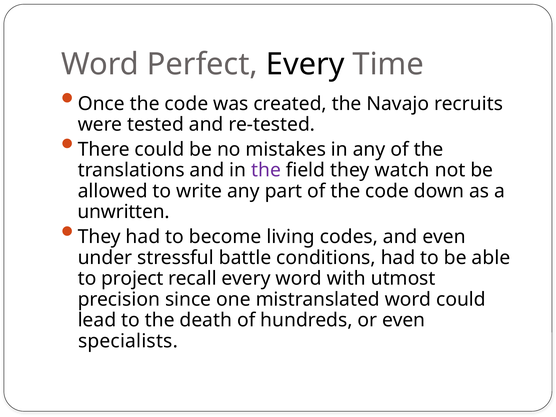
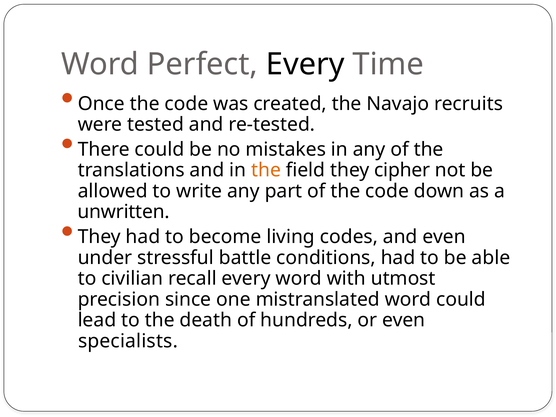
the colour: purple -> orange (266, 170)
watch: watch -> cipher (402, 170)
project: project -> civilian (132, 278)
